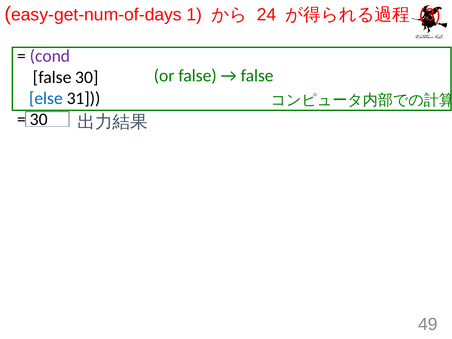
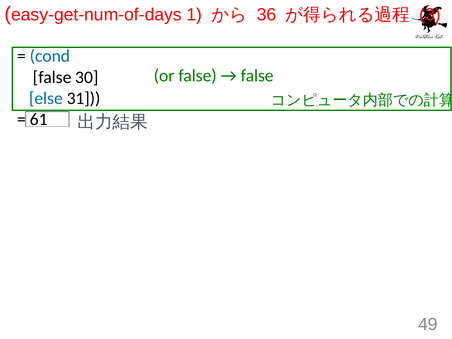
24: 24 -> 36 (266, 15)
cond colour: purple -> blue (50, 56)
30: 30 -> 61 (39, 119)
